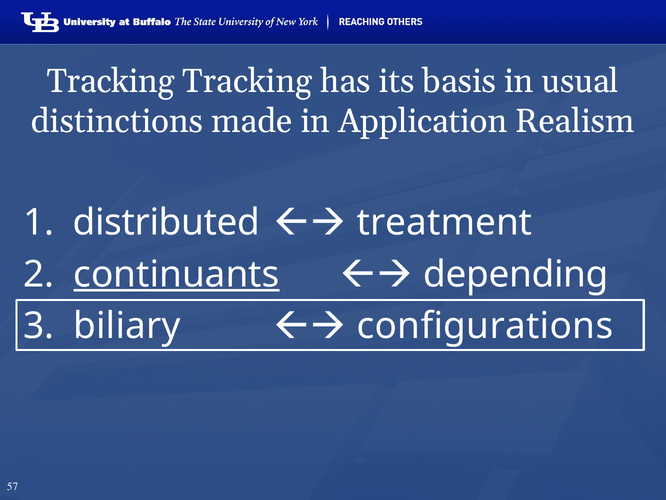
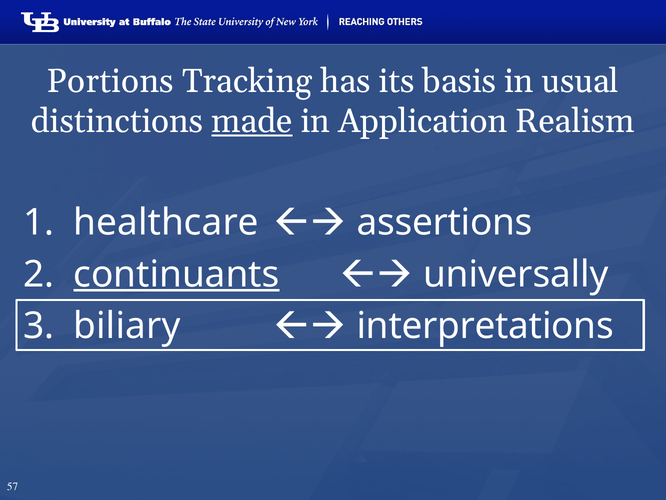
Tracking: Tracking -> Portions (110, 81)
made underline: none -> present (252, 121)
distributed: distributed -> healthcare (166, 222)
treatment: treatment -> assertions (445, 222)
depending: depending -> universally (516, 274)
configurations: configurations -> interpretations (485, 326)
